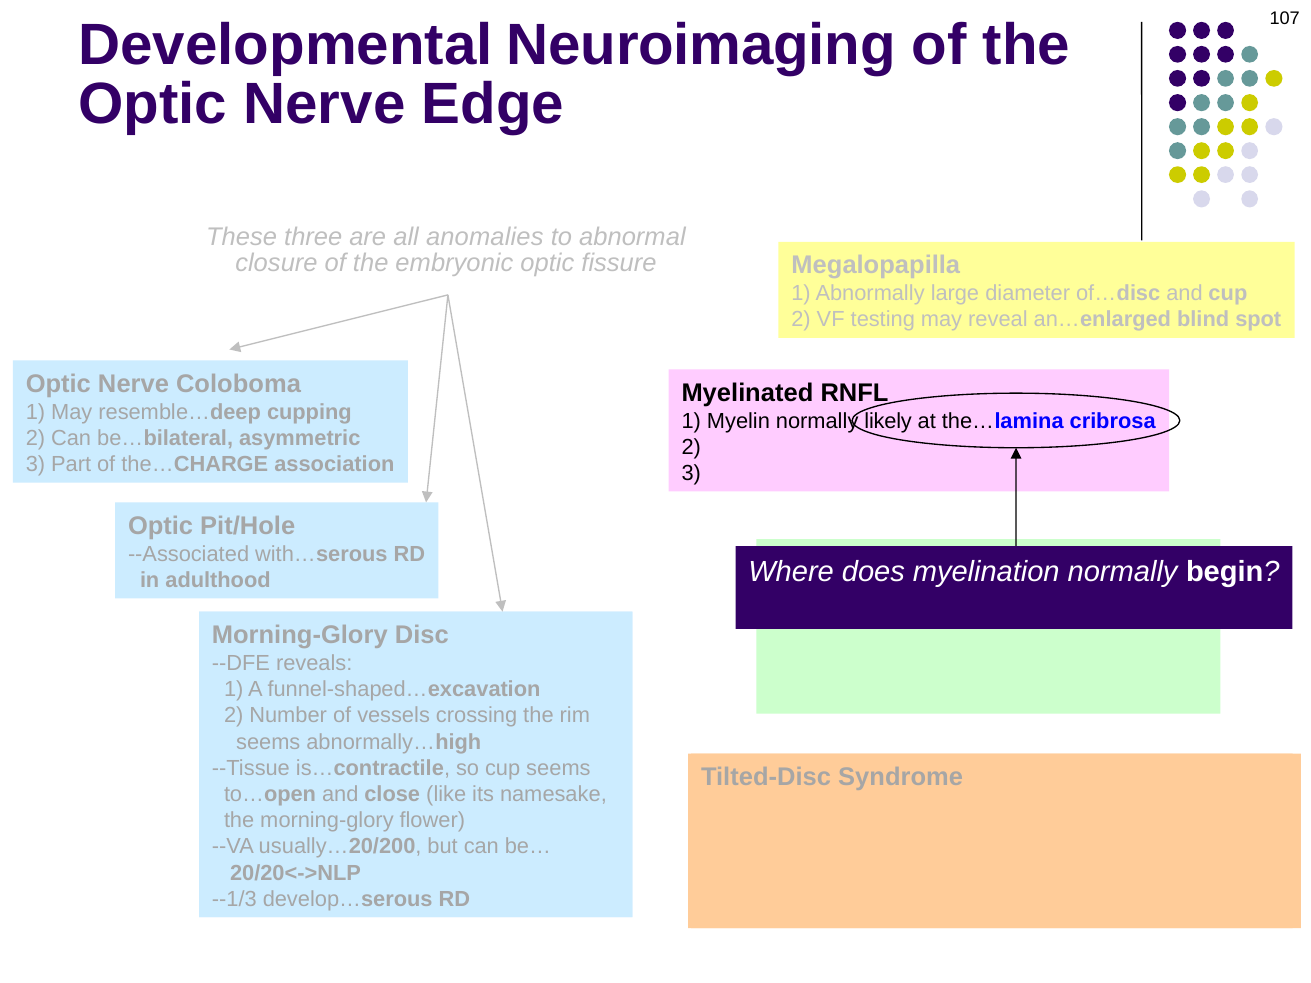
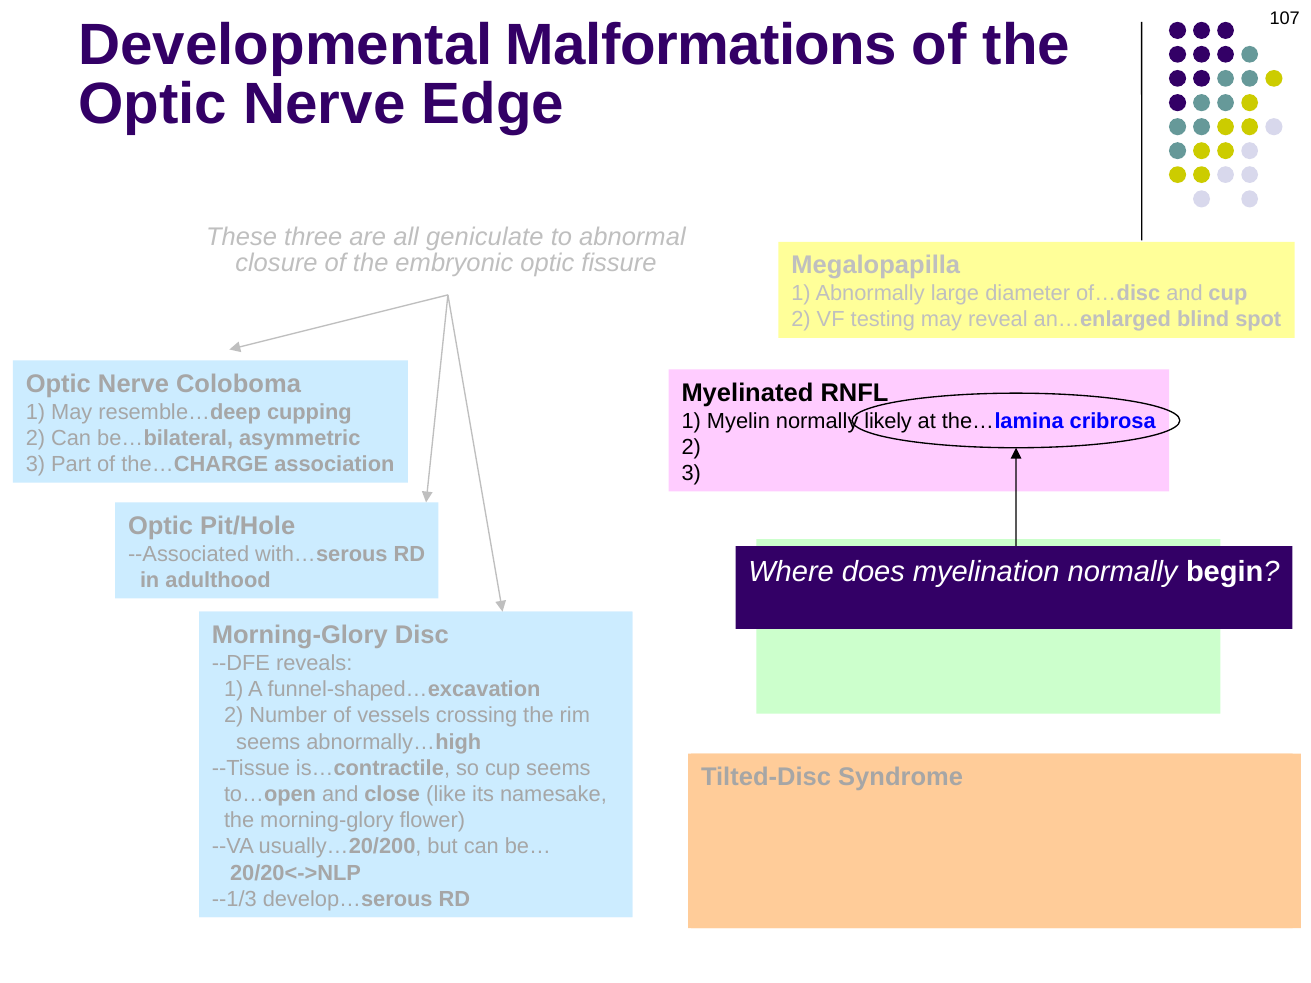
Neuroimaging: Neuroimaging -> Malformations (701, 45)
all anomalies: anomalies -> geniculate (485, 237)
